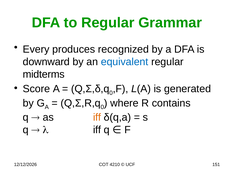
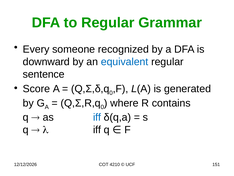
produces: produces -> someone (74, 49)
midterms: midterms -> sentence (44, 74)
iff colour: orange -> blue (97, 117)
